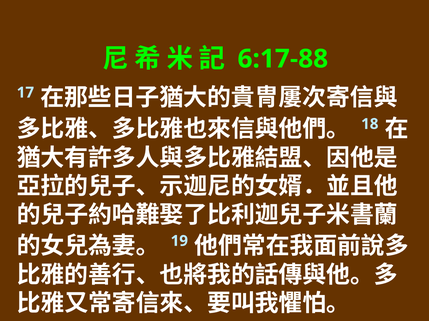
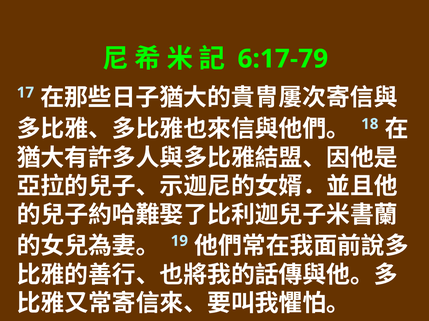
6:17-88: 6:17-88 -> 6:17-79 (283, 59)
